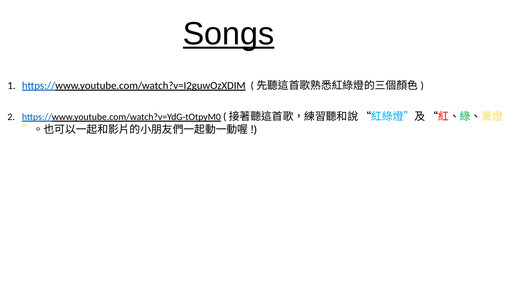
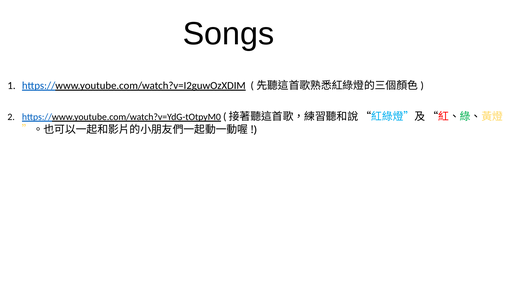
Songs underline: present -> none (229, 34)
